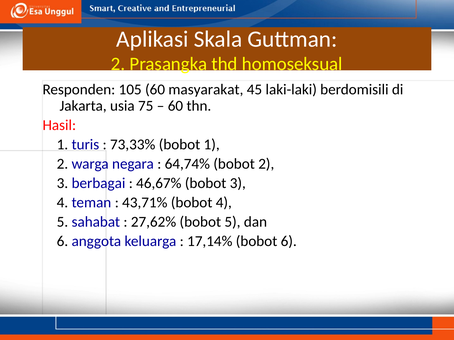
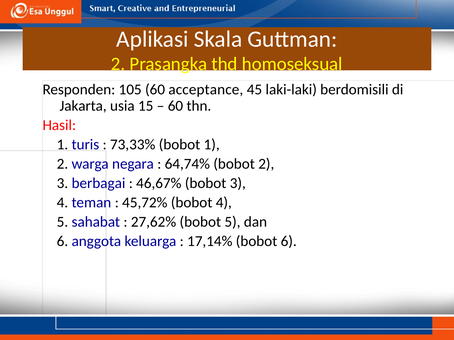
masyarakat: masyarakat -> acceptance (206, 90)
75: 75 -> 15 (146, 106)
43,71%: 43,71% -> 45,72% (145, 203)
